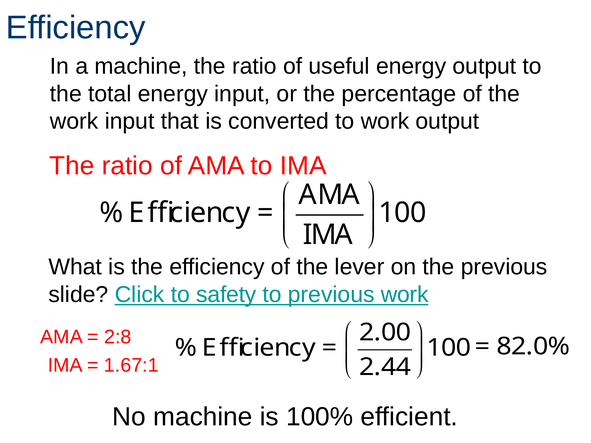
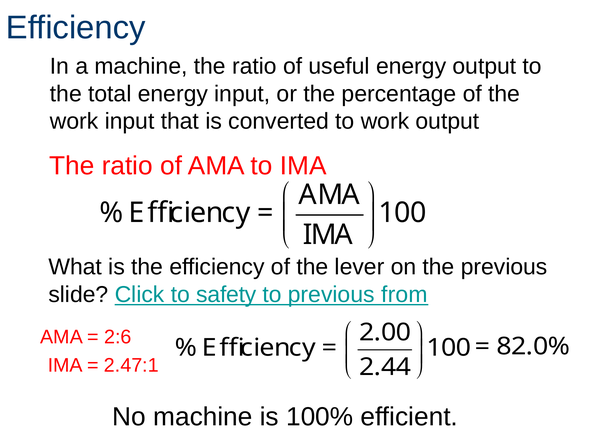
previous work: work -> from (404, 295)
2:8: 2:8 -> 2:6 (118, 337)
1.67:1: 1.67:1 -> 2.47:1 (131, 366)
